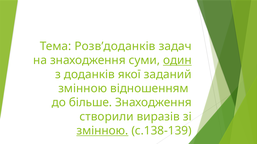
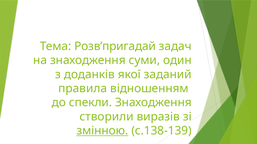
Розв’доданків: Розв’доданків -> Розв’пригадай (115, 46)
один underline: present -> none (177, 61)
змінною: змінною -> правила (83, 89)
більше: більше -> спекли (90, 103)
